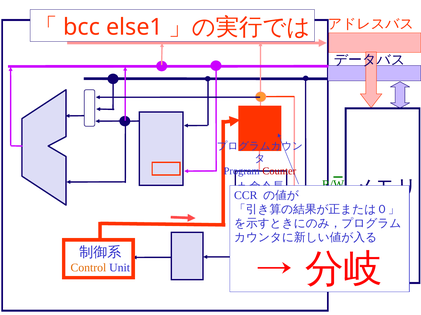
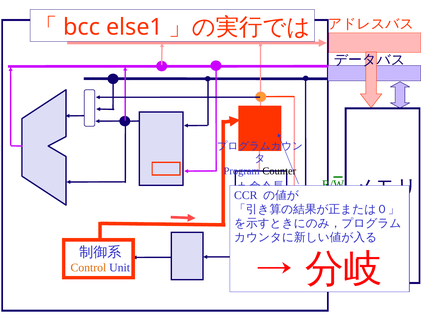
Counter colour: red -> black (279, 171)
